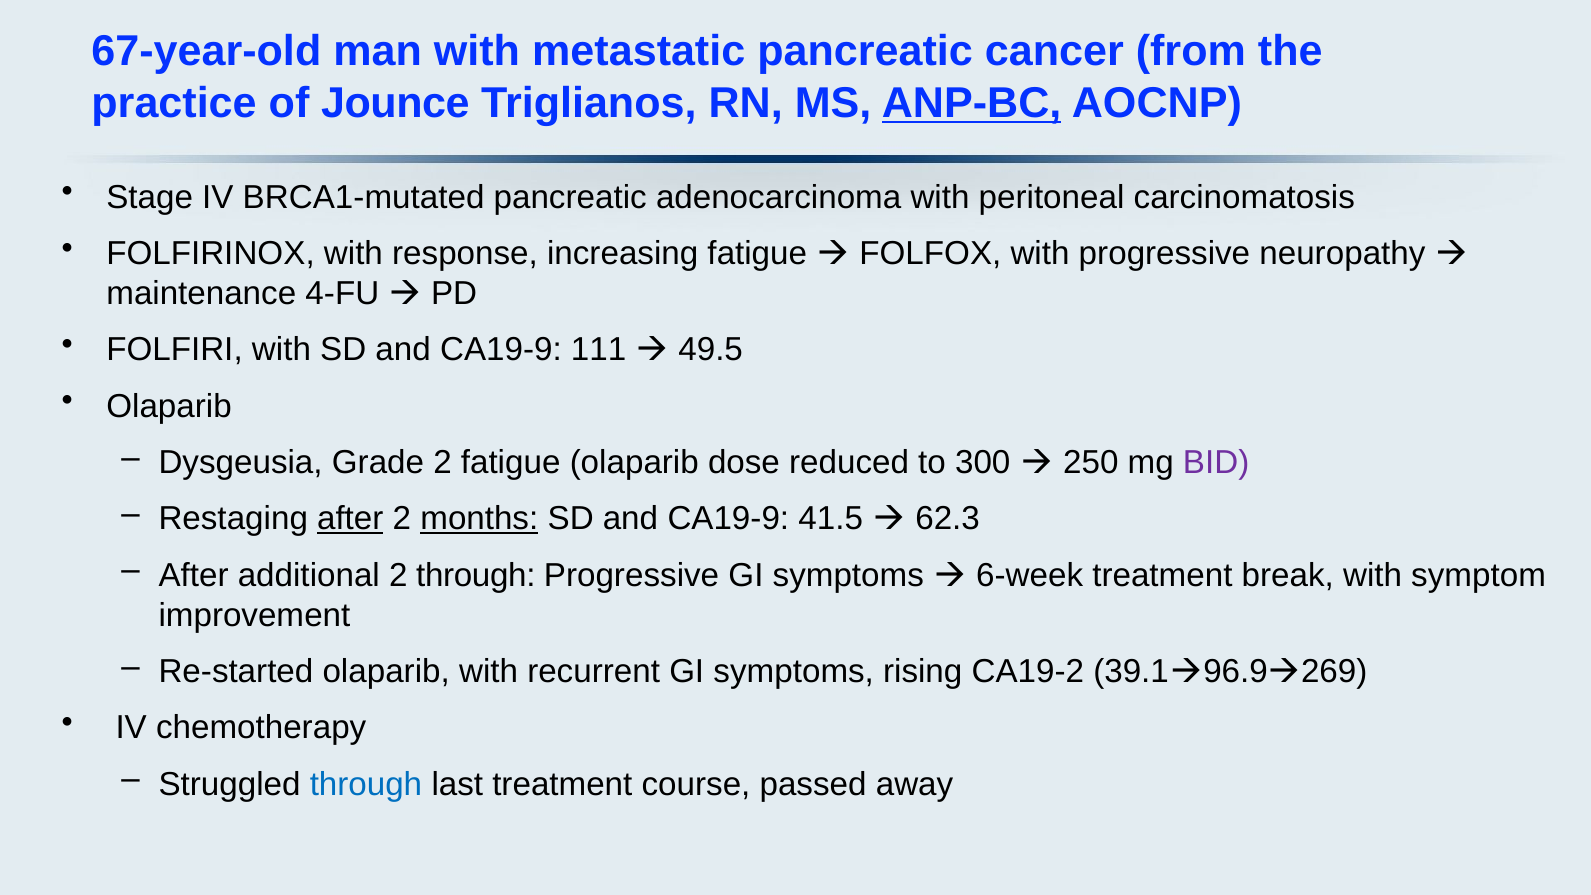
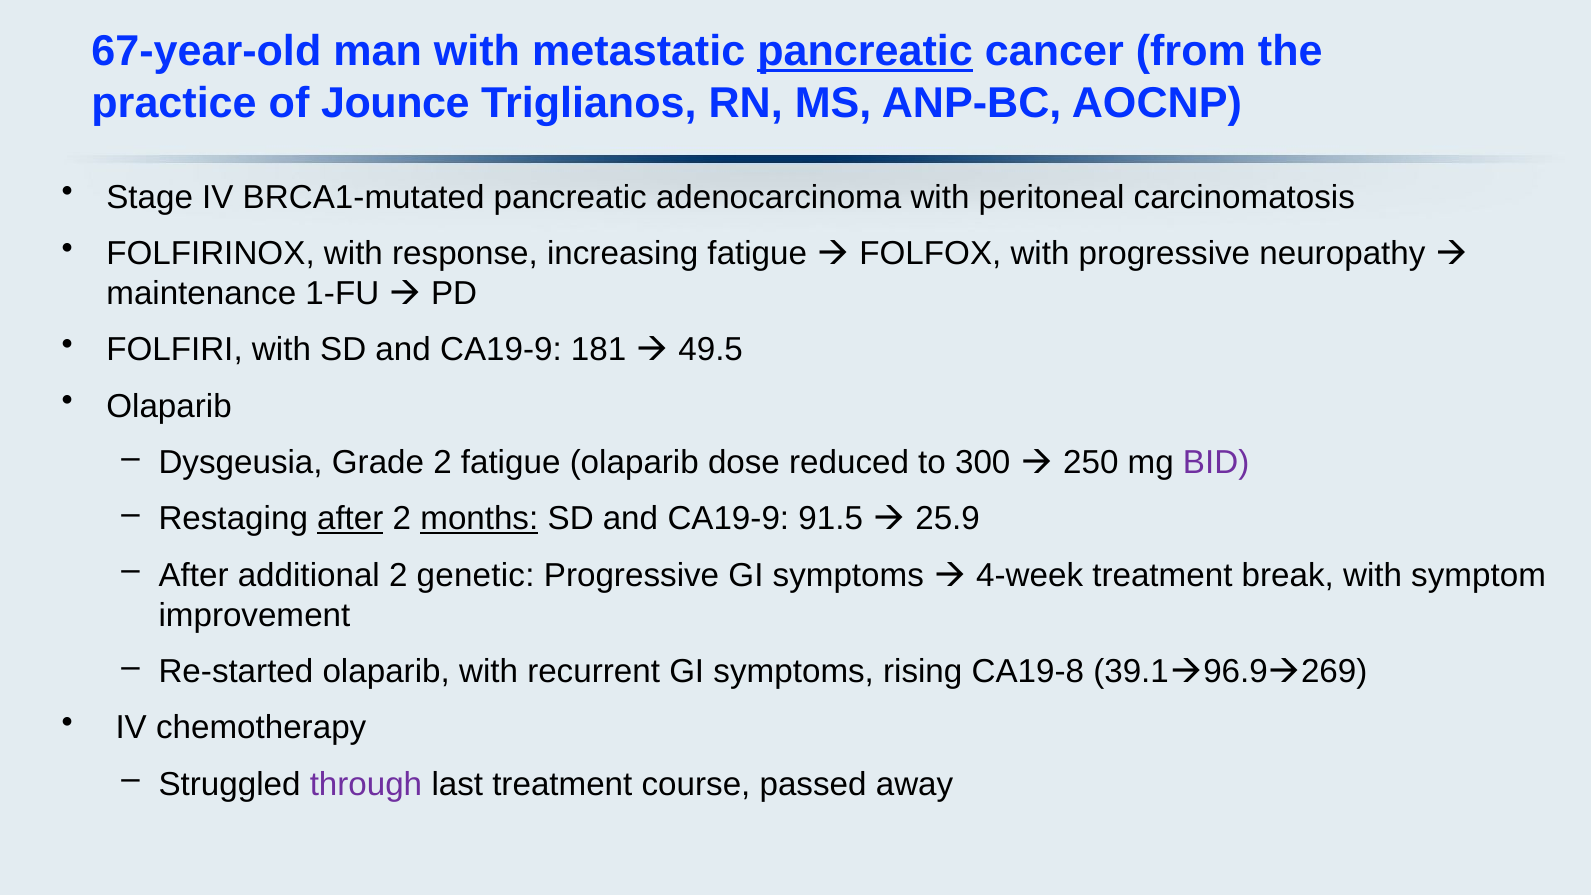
pancreatic underline: none -> present (865, 52)
ANP-BC underline: present -> none (972, 103)
4-FU: 4-FU -> 1-FU (342, 293)
111: 111 -> 181 (599, 350)
41.5: 41.5 -> 91.5 (831, 519)
62.3: 62.3 -> 25.9 (948, 519)
2 through: through -> genetic (476, 575)
6-week: 6-week -> 4-week (1030, 575)
CA19-2: CA19-2 -> CA19-8 (1028, 671)
through colour: blue -> purple (366, 784)
